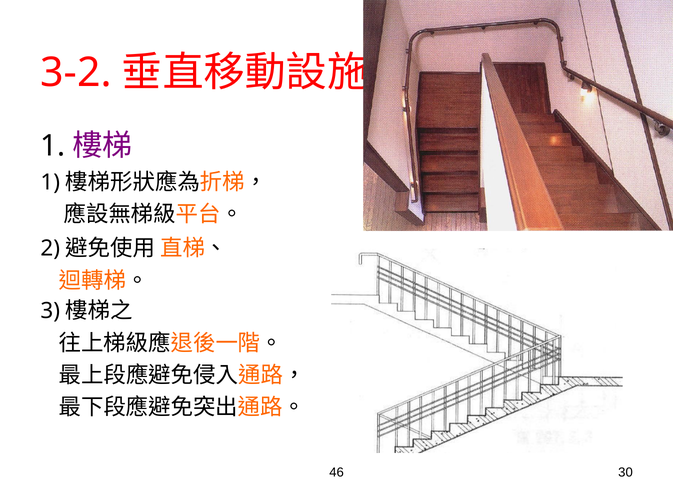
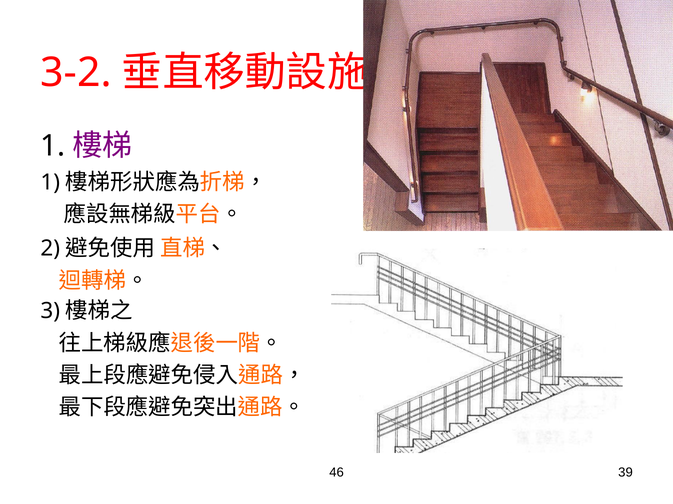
30: 30 -> 39 (626, 473)
